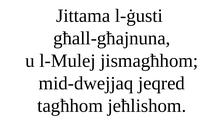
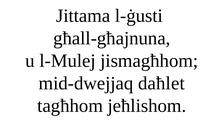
jeqred: jeqred -> daħlet (161, 83)
